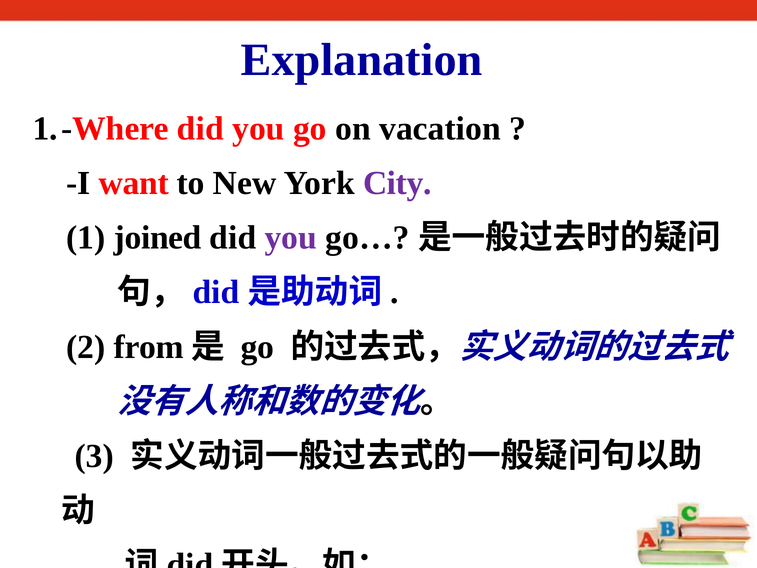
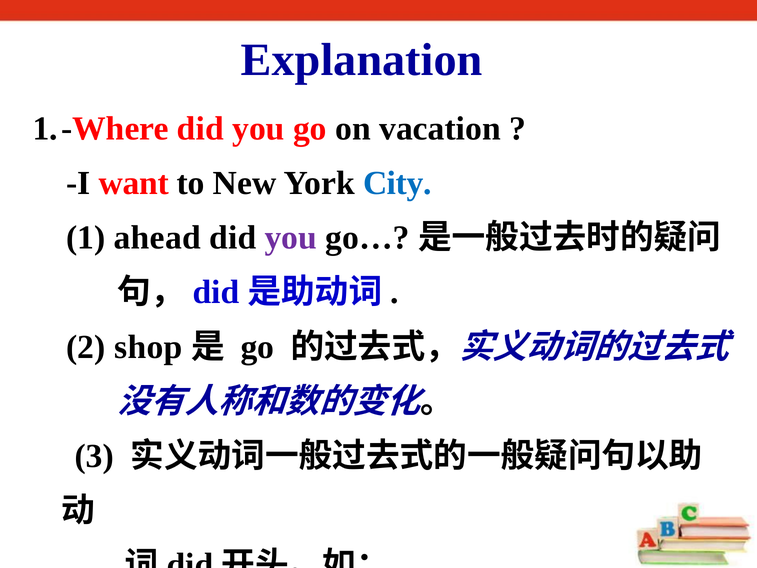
City colour: purple -> blue (397, 183)
joined: joined -> ahead (157, 238)
from: from -> shop (148, 347)
